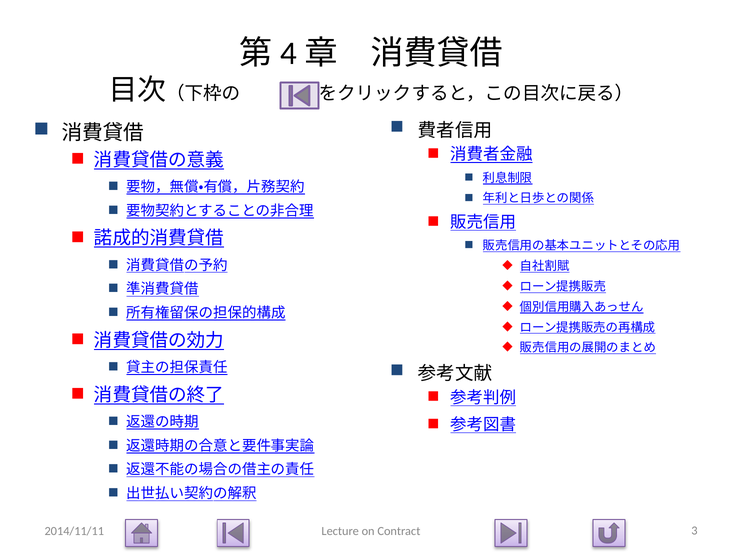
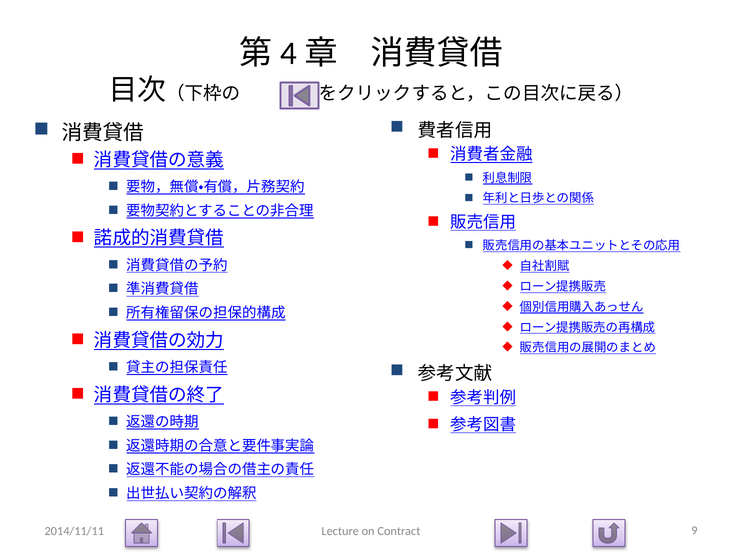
3: 3 -> 9 (694, 531)
